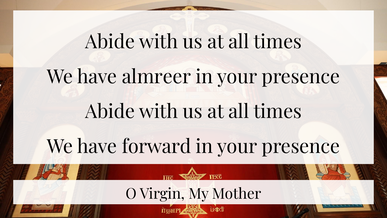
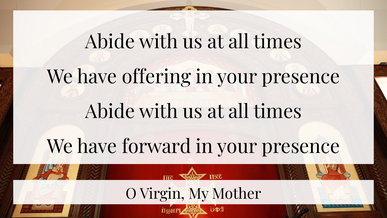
almreer: almreer -> offering (156, 77)
